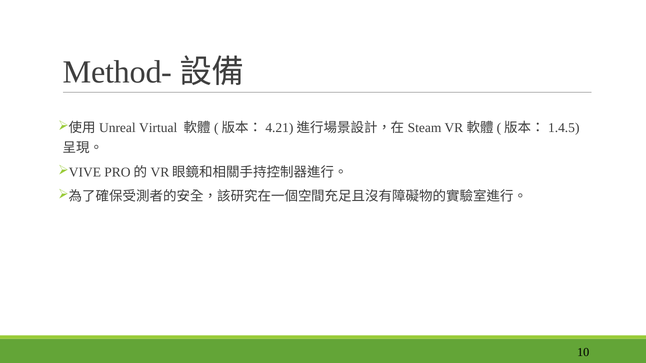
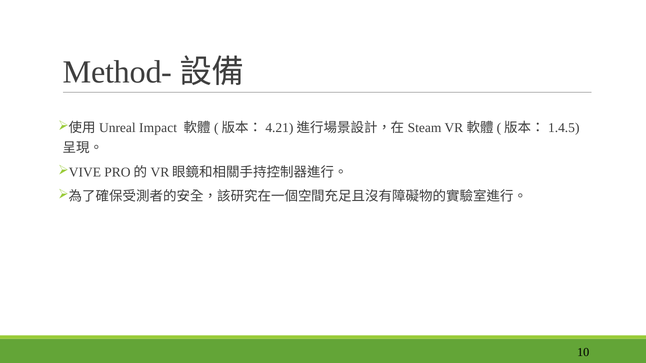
Virtual: Virtual -> Impact (158, 128)
